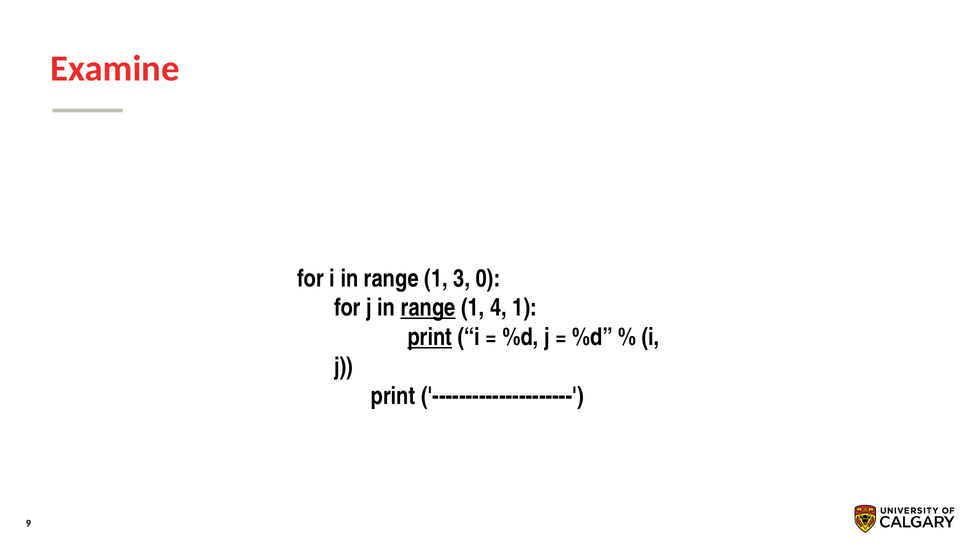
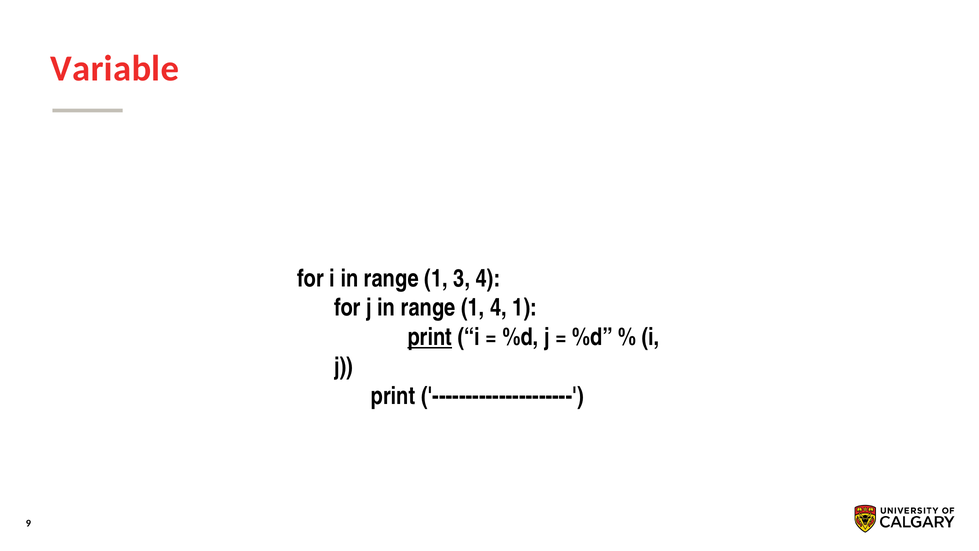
Examine: Examine -> Variable (115, 69)
3 0: 0 -> 4 (488, 278)
range underline: present -> none (428, 308)
